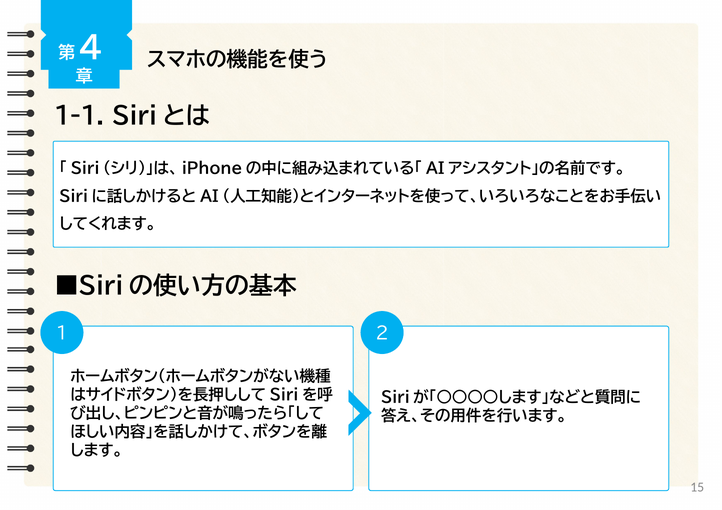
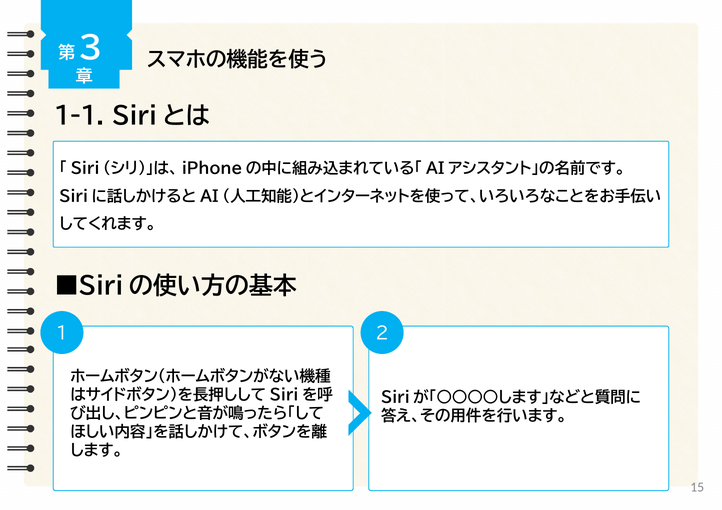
4: 4 -> 3 (91, 49)
